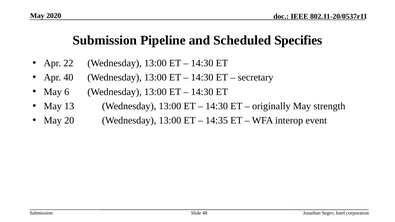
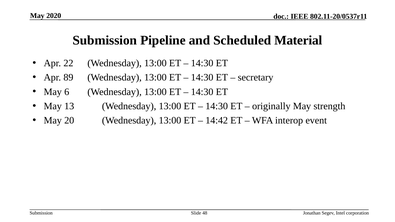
Specifies: Specifies -> Material (298, 40)
40: 40 -> 89 (68, 78)
14:35: 14:35 -> 14:42 (217, 120)
